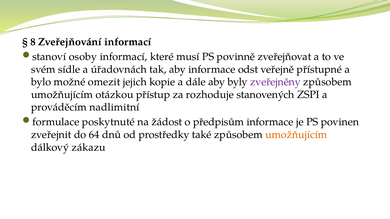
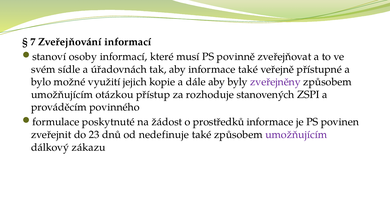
8: 8 -> 7 (33, 42)
informace odst: odst -> také (248, 69)
omezit: omezit -> využití (104, 82)
nadlimitní: nadlimitní -> povinného (114, 107)
předpisům: předpisům -> prostředků (219, 122)
64: 64 -> 23 (94, 135)
prostředky: prostředky -> nedefinuje (164, 135)
umožňujícím colour: orange -> purple (296, 135)
